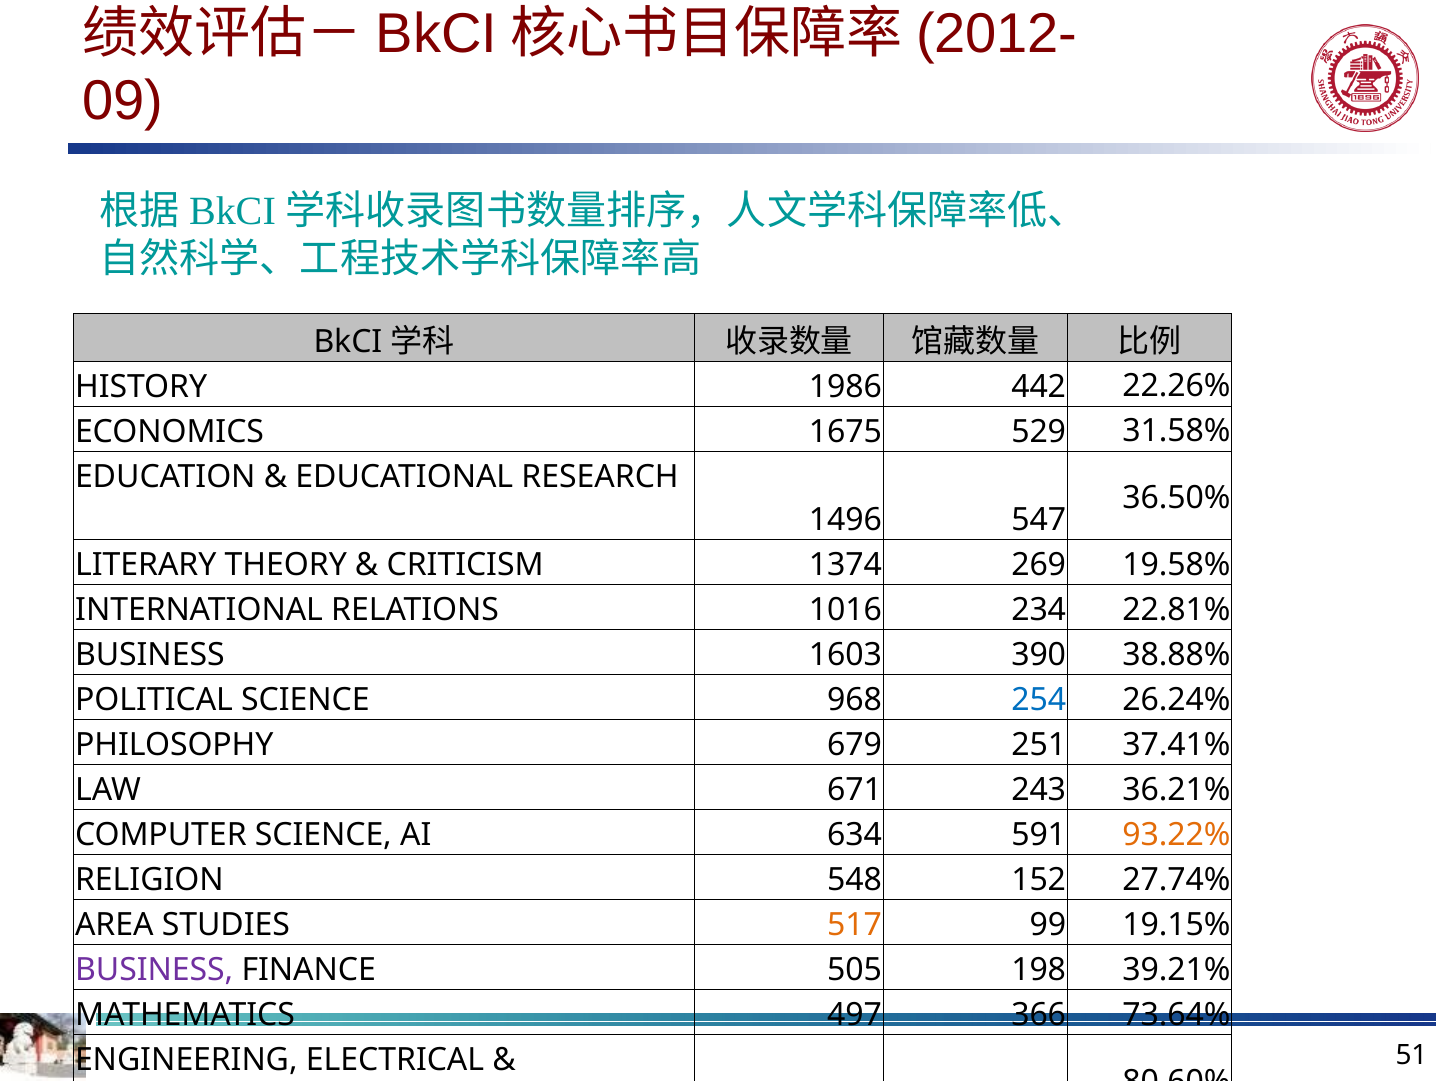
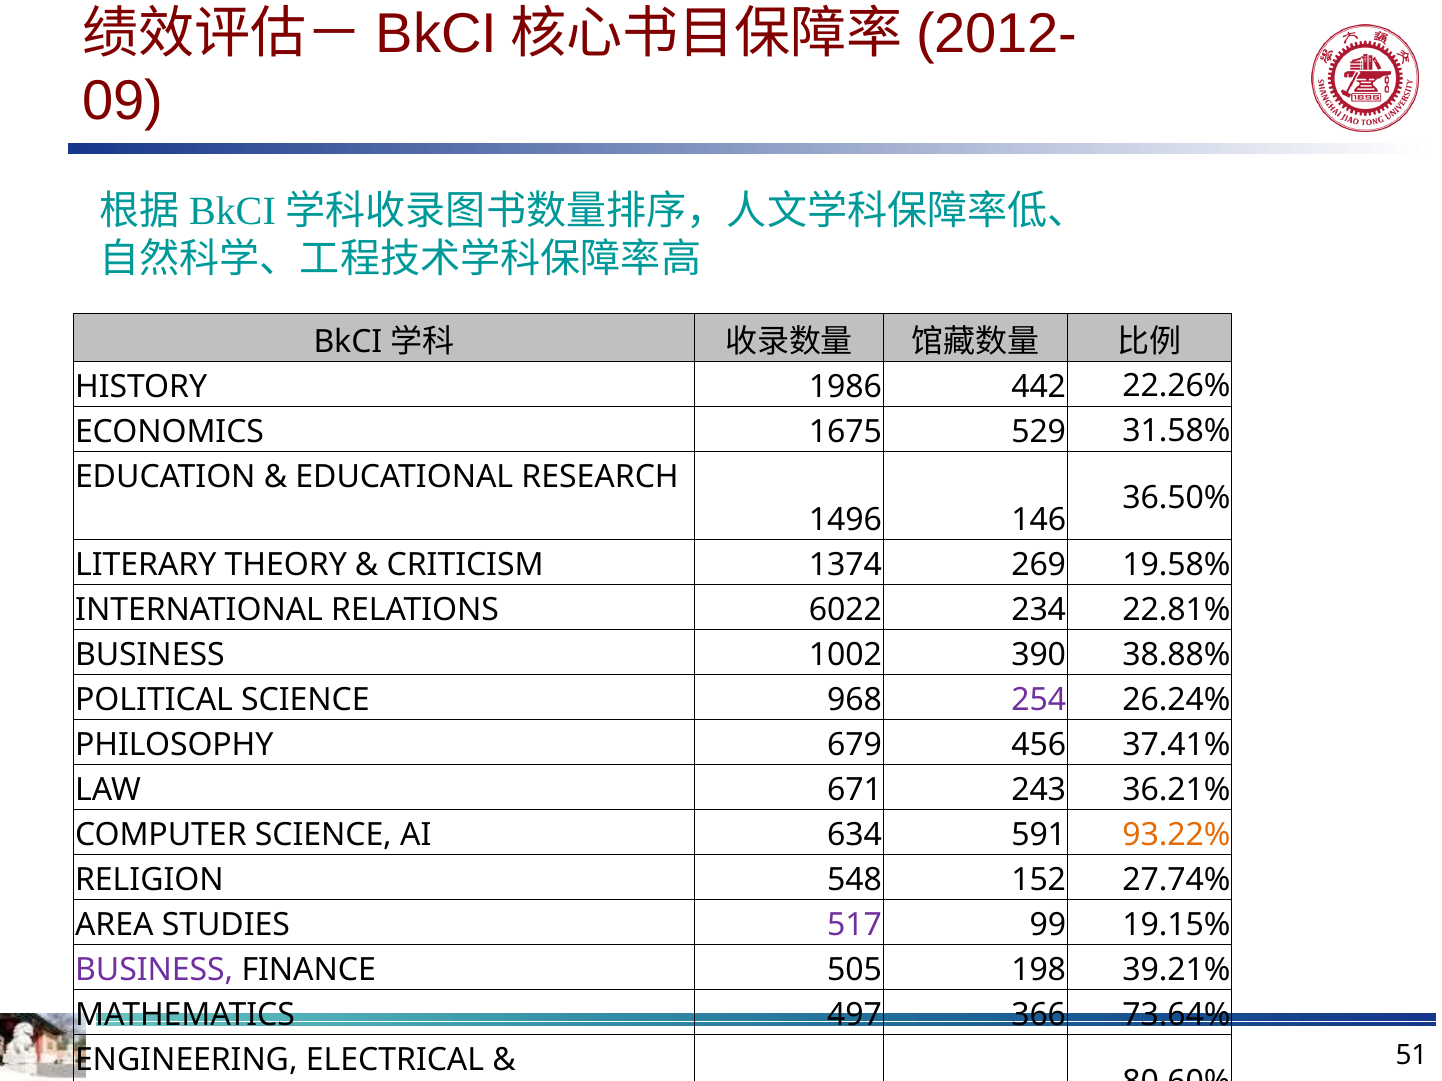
547: 547 -> 146 (1039, 520)
1016: 1016 -> 6022 (845, 610)
1603: 1603 -> 1002 (845, 655)
254 colour: blue -> purple (1039, 700)
251: 251 -> 456 (1039, 745)
517 colour: orange -> purple (855, 925)
